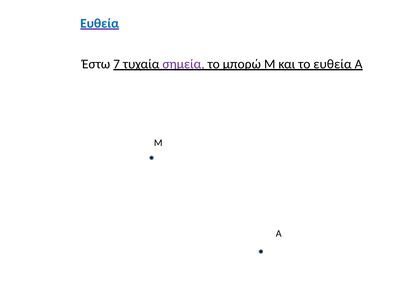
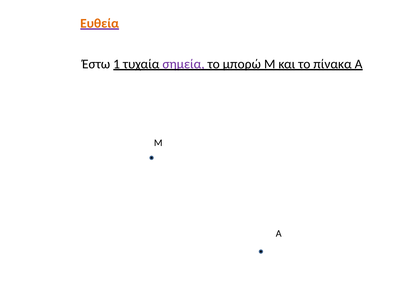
Ευθεία colour: blue -> orange (100, 23)
7: 7 -> 1 (117, 64)
το ευθεία: ευθεία -> πίνακα (333, 64)
